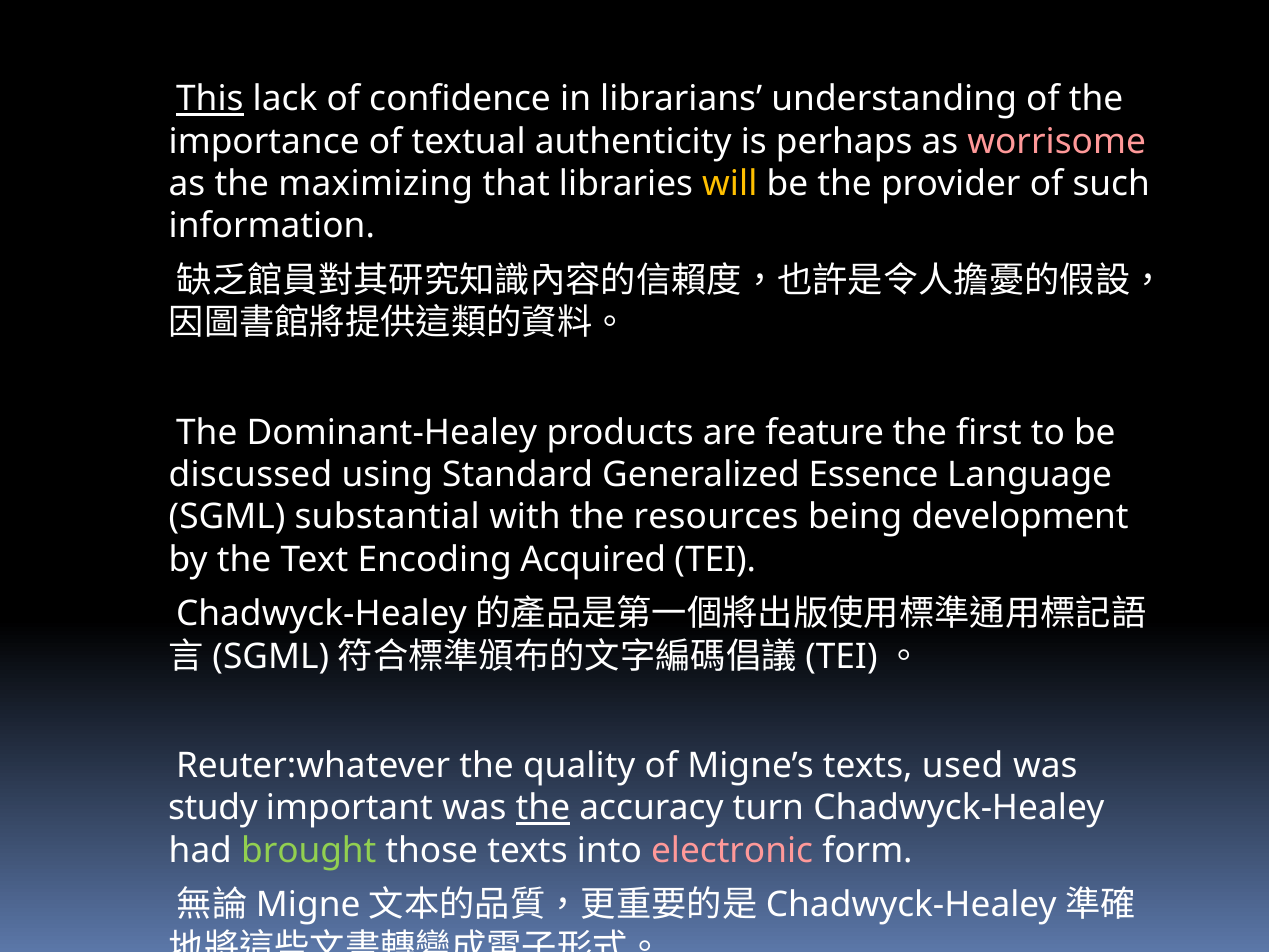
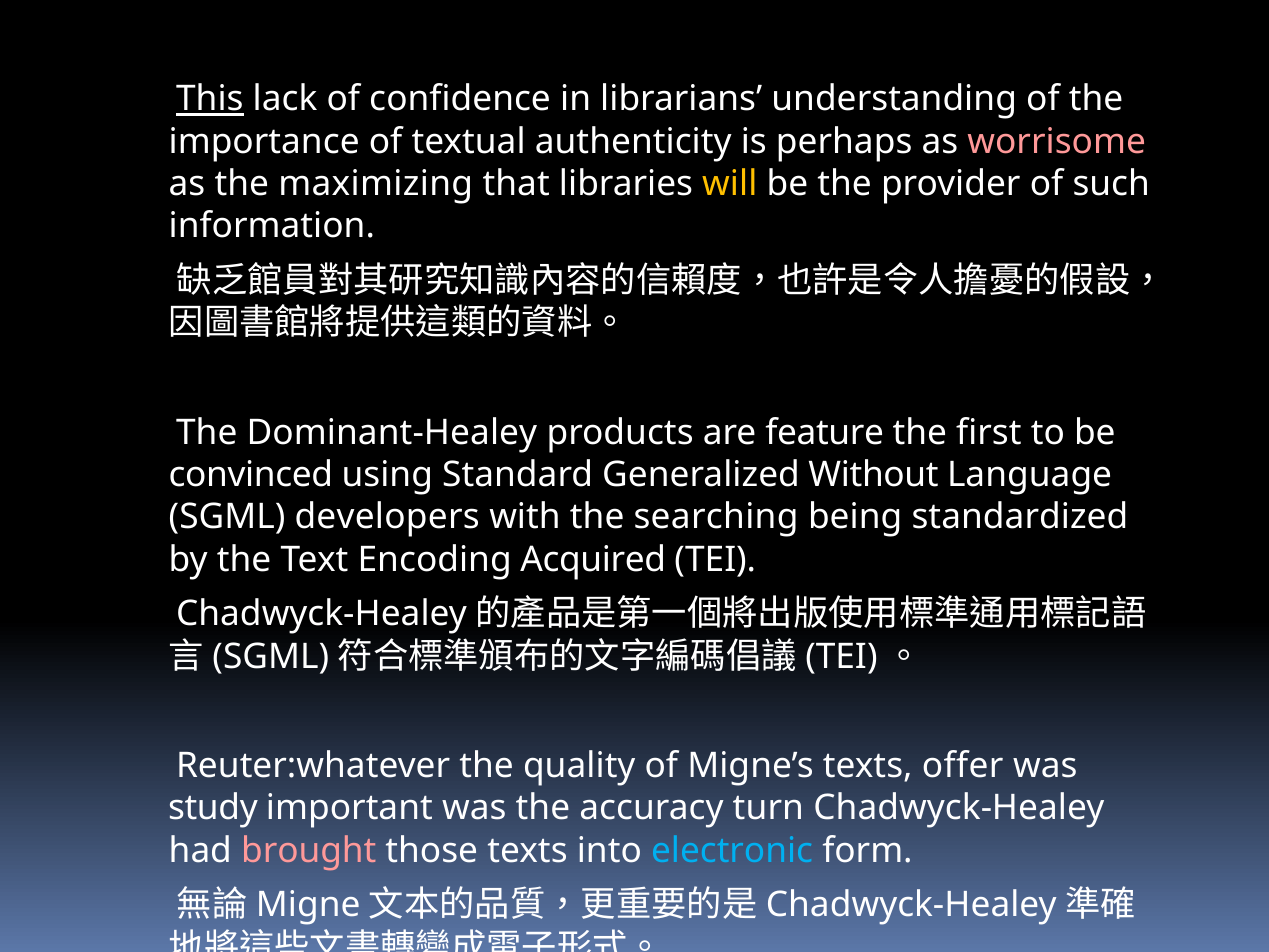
discussed: discussed -> convinced (251, 475)
Essence: Essence -> Without (874, 475)
substantial: substantial -> developers (387, 517)
resources: resources -> searching (716, 517)
development: development -> standardized (1020, 517)
used: used -> offer (963, 766)
the underline: present -> none (543, 808)
brought colour: light green -> pink (309, 850)
electronic colour: pink -> light blue (732, 850)
